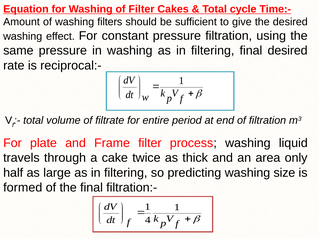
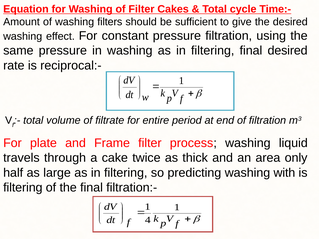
size: size -> with (284, 173)
formed: formed -> filtering (23, 188)
